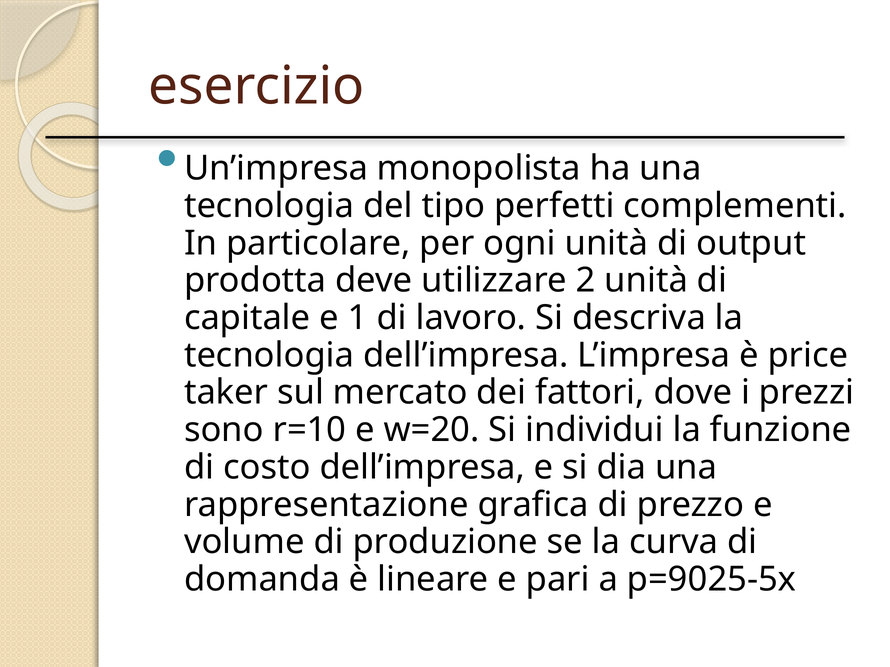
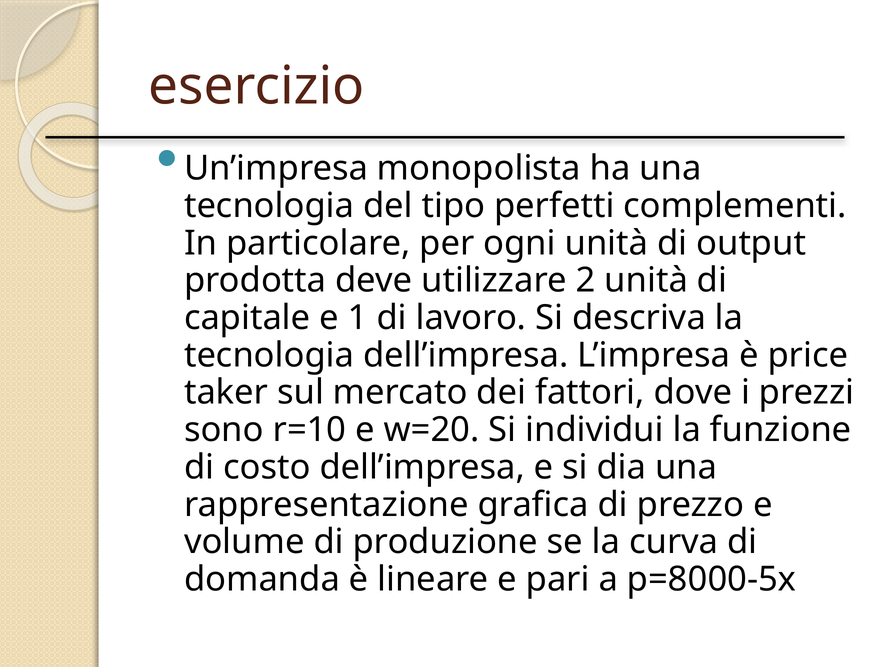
p=9025-5x: p=9025-5x -> p=8000-5x (712, 580)
